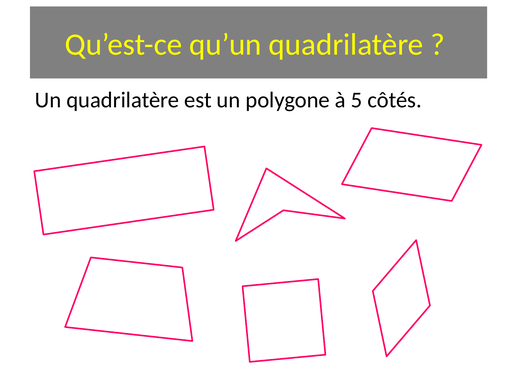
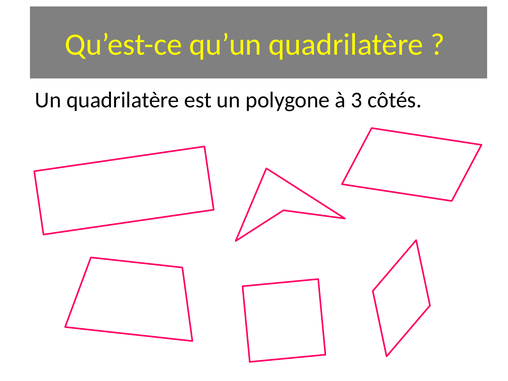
5: 5 -> 3 (357, 100)
